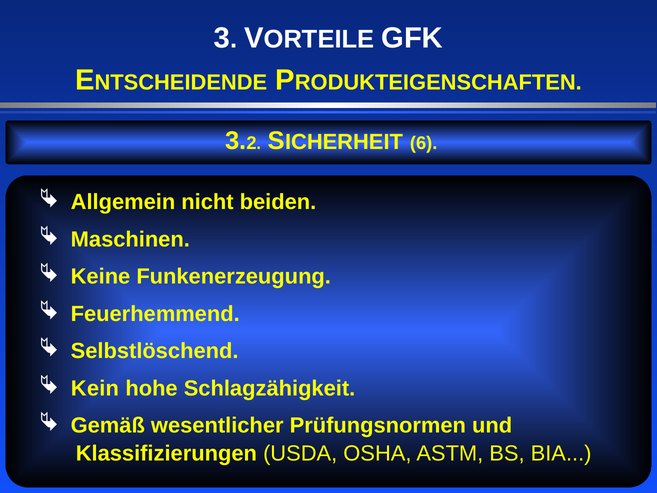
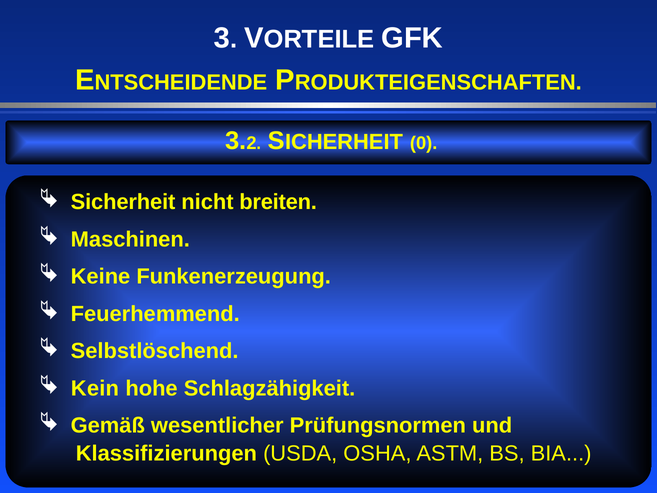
6: 6 -> 0 (424, 143)
Allgemein: Allgemein -> Sicherheit (123, 202)
beiden: beiden -> breiten (278, 202)
